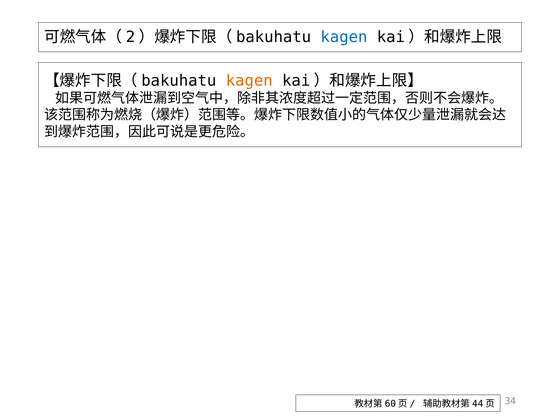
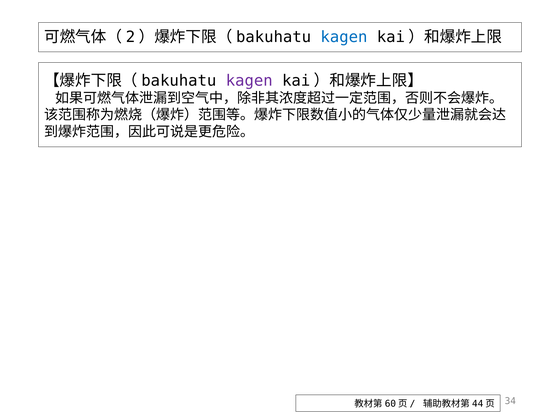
kagen colour: orange -> purple (249, 81)
